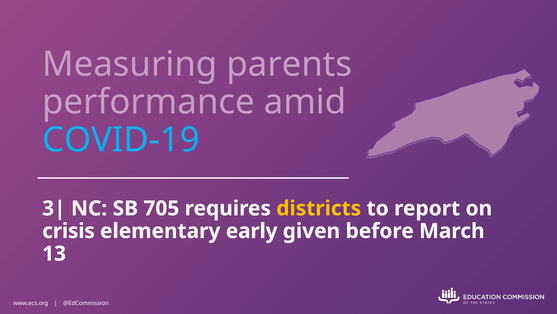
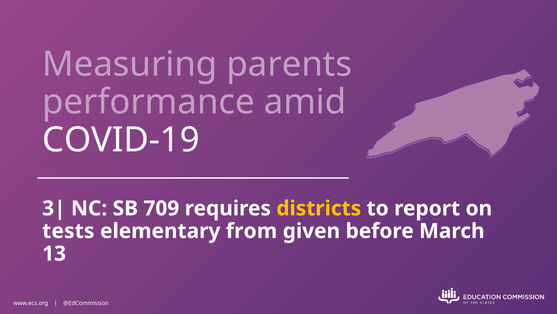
COVID-19 colour: light blue -> white (121, 140)
705: 705 -> 709 (161, 208)
crisis: crisis -> tests (68, 231)
early: early -> from (252, 231)
